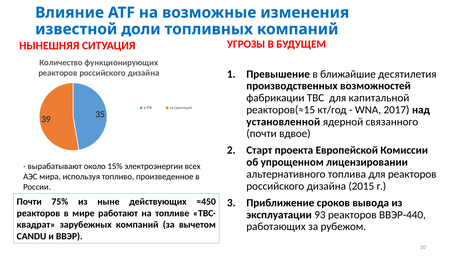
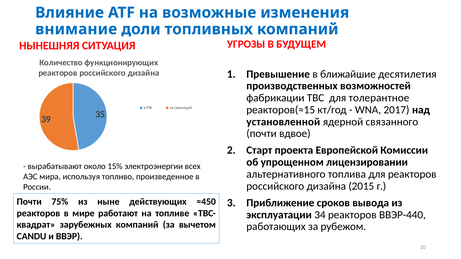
известной: известной -> внимание (76, 29)
капитальной: капитальной -> толерантное (379, 98)
93: 93 -> 34 (320, 215)
